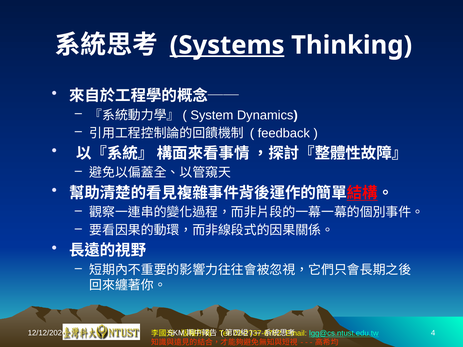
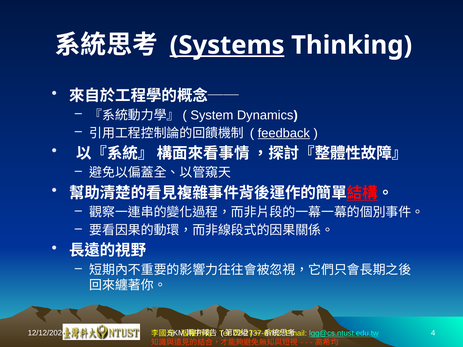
feedback underline: none -> present (284, 133)
